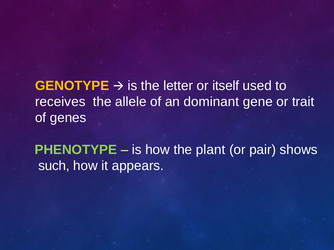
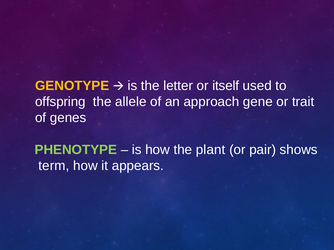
receives: receives -> offspring (60, 102)
dominant: dominant -> approach (211, 102)
such: such -> term (54, 166)
